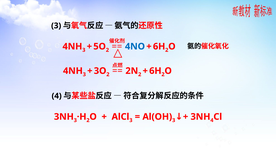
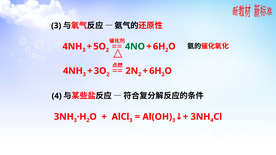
4NO colour: blue -> green (135, 47)
